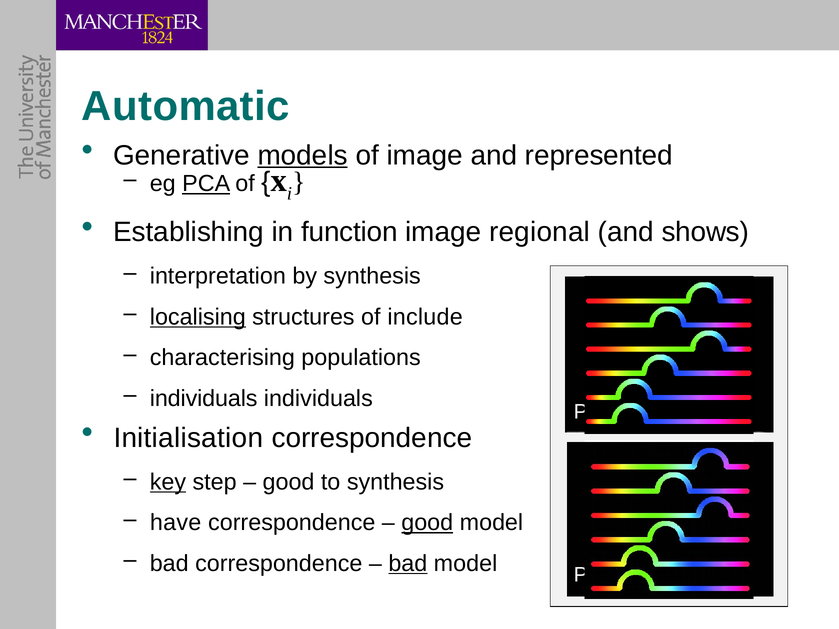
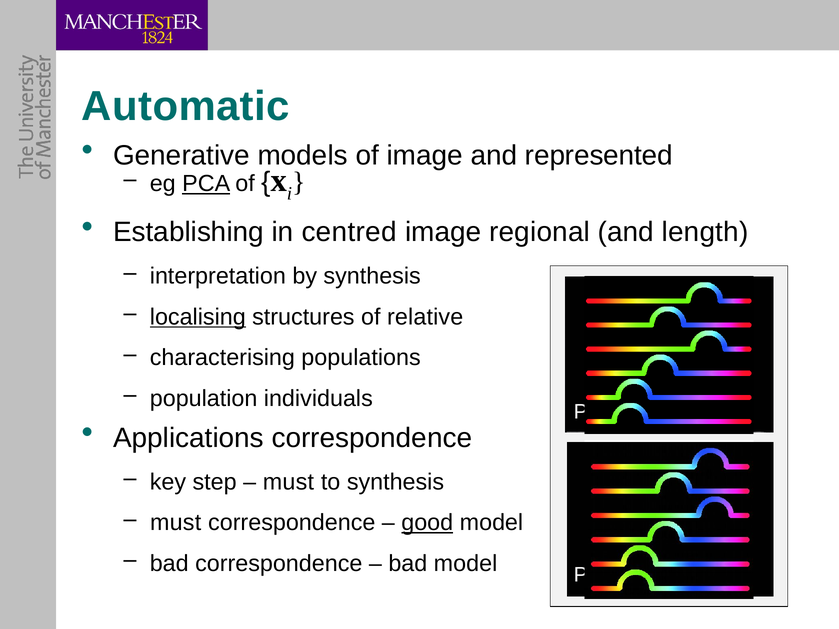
models underline: present -> none (303, 155)
function: function -> centred (349, 232)
shows: shows -> length (705, 232)
include: include -> relative (425, 317)
individuals: individuals -> population (204, 399)
Initialisation: Initialisation -> Applications (189, 438)
key underline: present -> none (168, 482)
good: good -> must (288, 482)
have: have -> must (176, 523)
bad underline: present -> none (408, 564)
